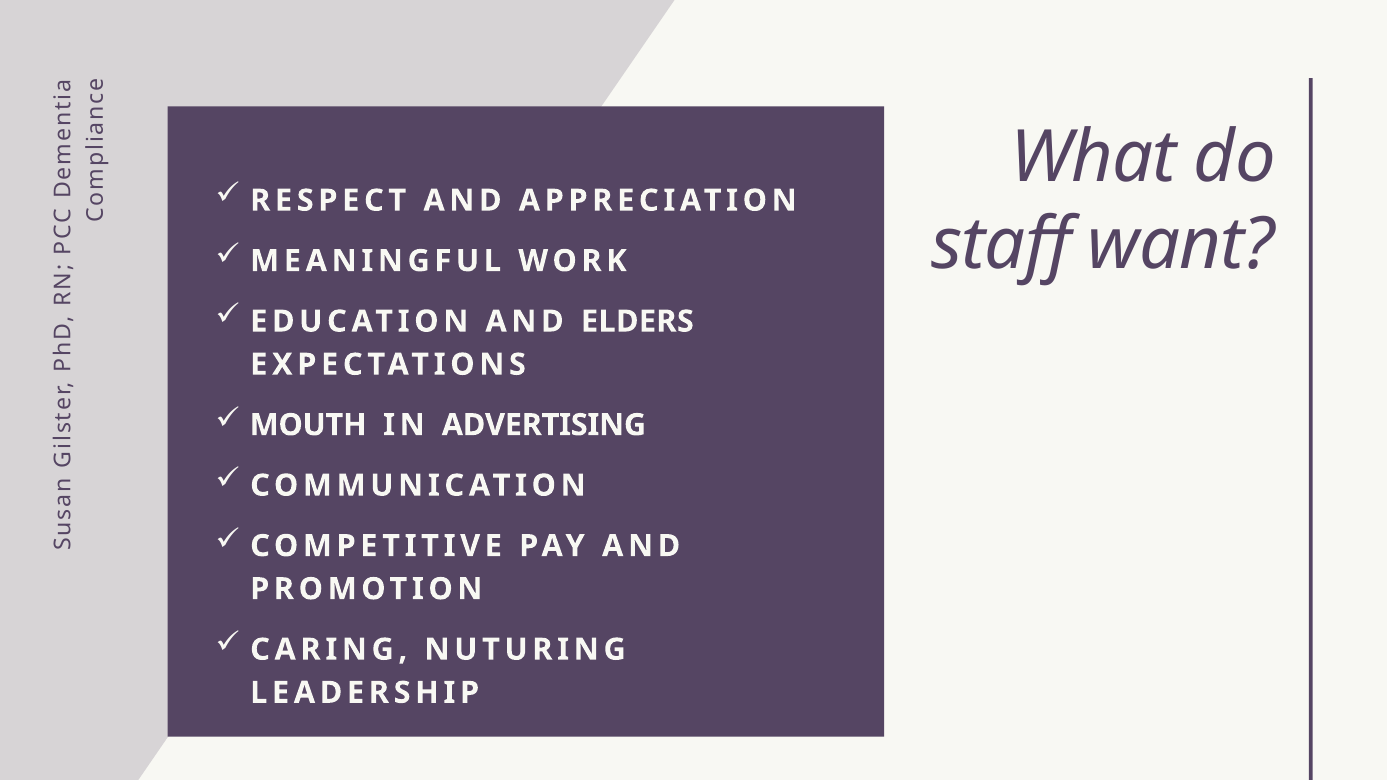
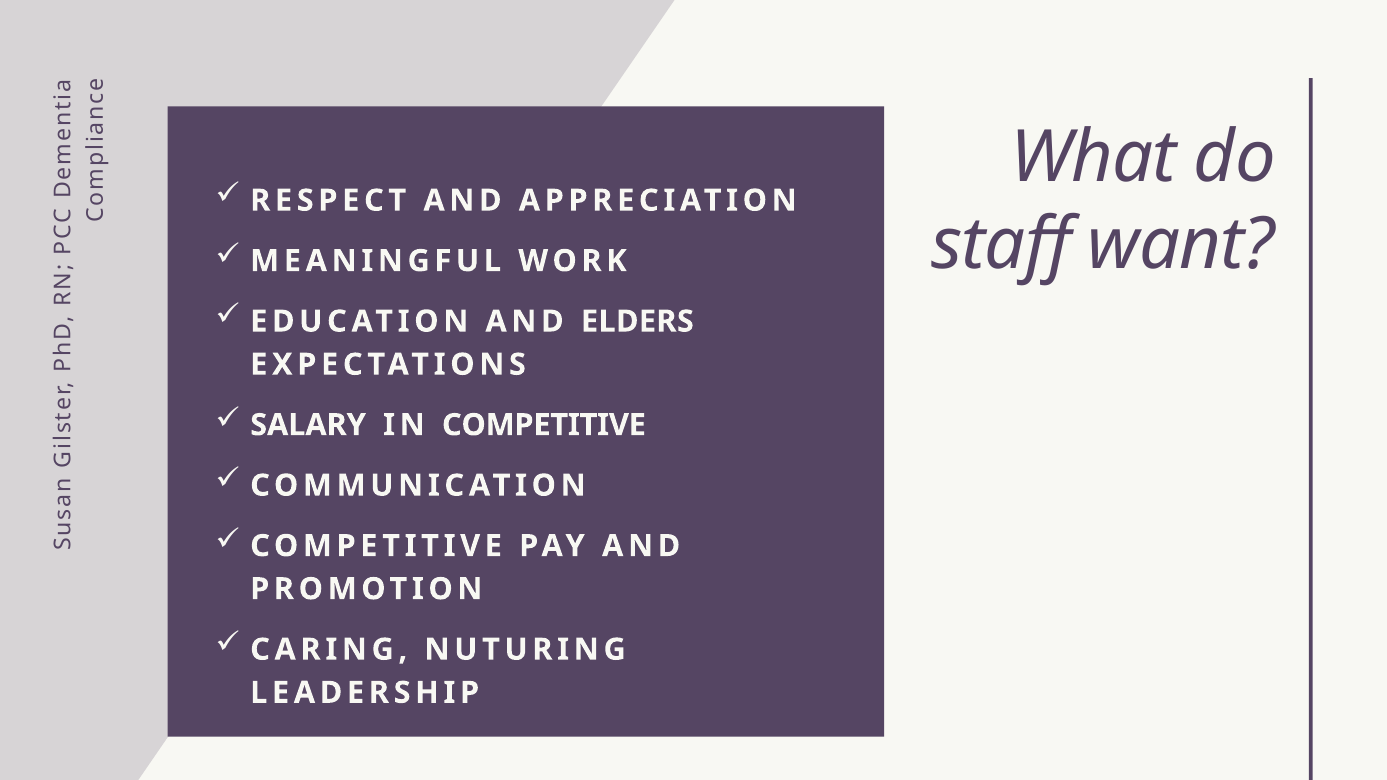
MOUTH: MOUTH -> SALARY (308, 425)
IN ADVERTISING: ADVERTISING -> COMPETITIVE (544, 425)
